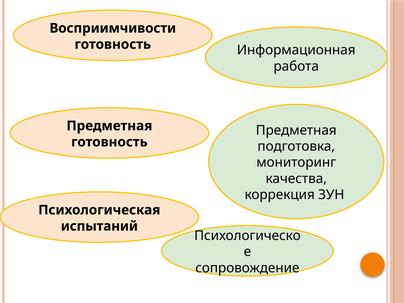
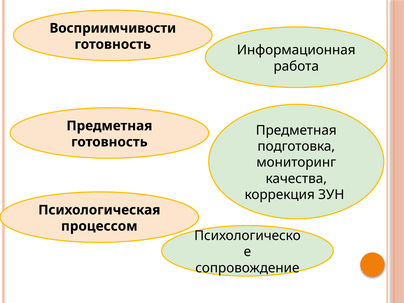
испытаний: испытаний -> процессом (99, 226)
